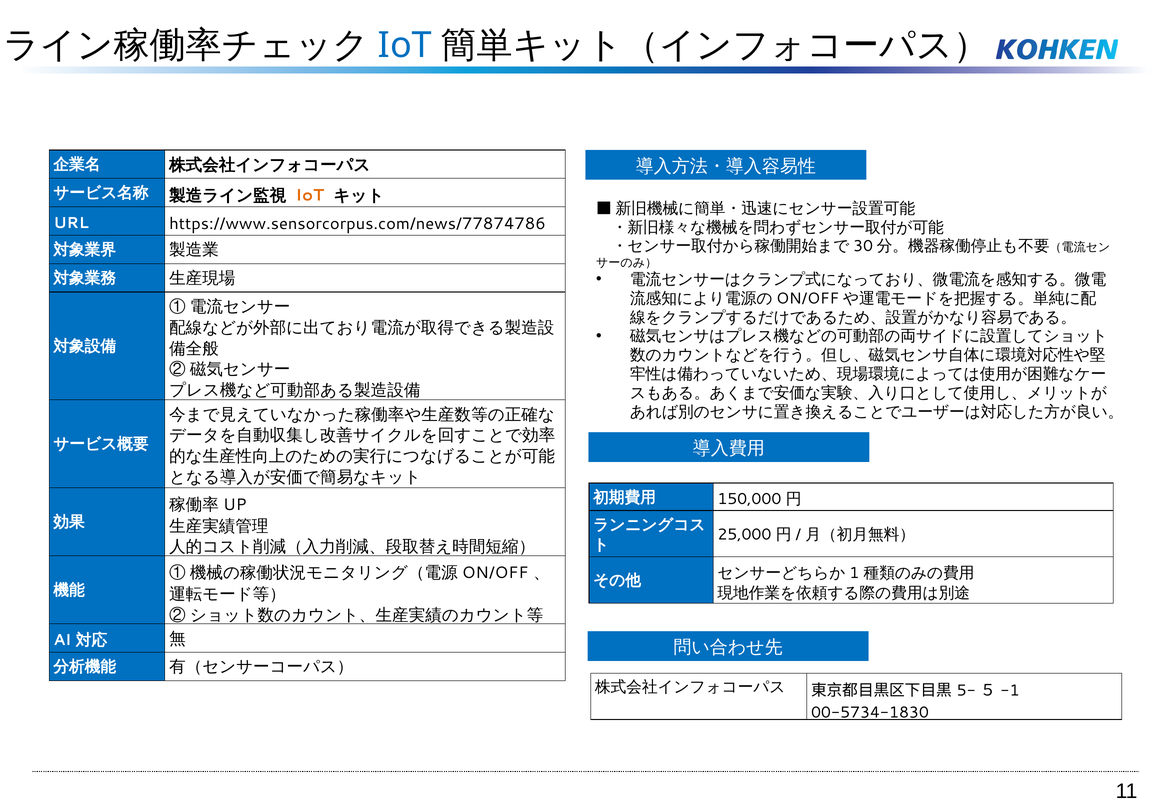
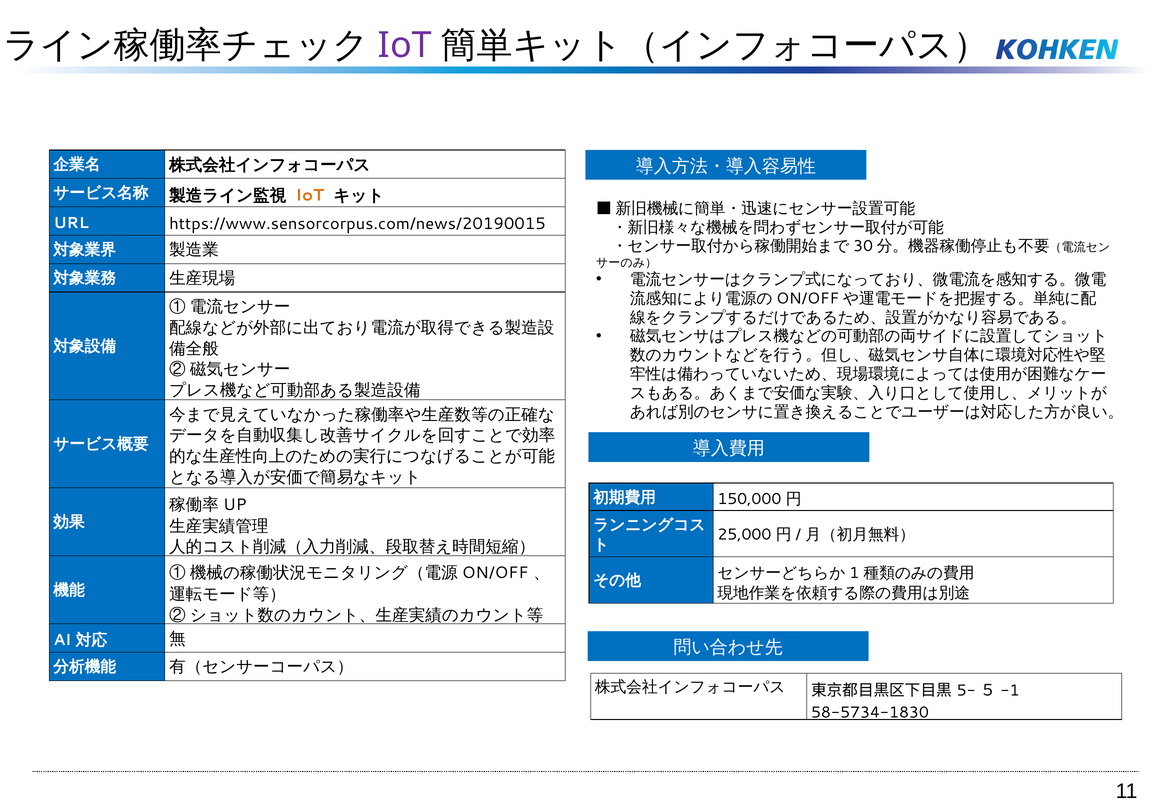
IoT colour: blue -> purple (405, 46)
https://www.sensorcorpus.com/news/77874786: https://www.sensorcorpus.com/news/77874786 -> https://www.sensorcorpus.com/news/20190015 (357, 224)
00-5734-1830: 00-5734-1830 -> 58-5734-1830 (870, 712)
